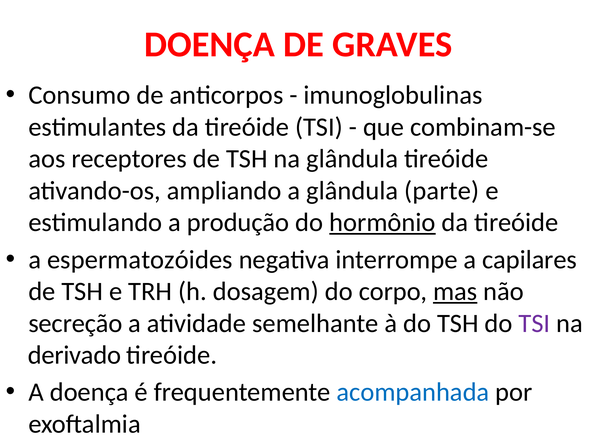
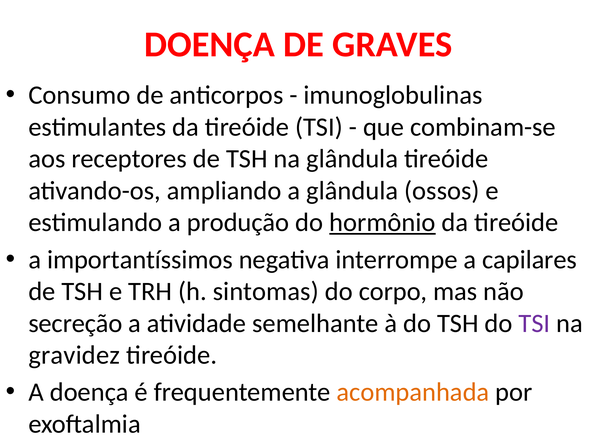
parte: parte -> ossos (442, 191)
espermatozóides: espermatozóides -> importantíssimos (140, 260)
dosagem: dosagem -> sintomas (266, 292)
mas underline: present -> none (455, 292)
derivado: derivado -> gravidez (74, 356)
acompanhada colour: blue -> orange (413, 393)
